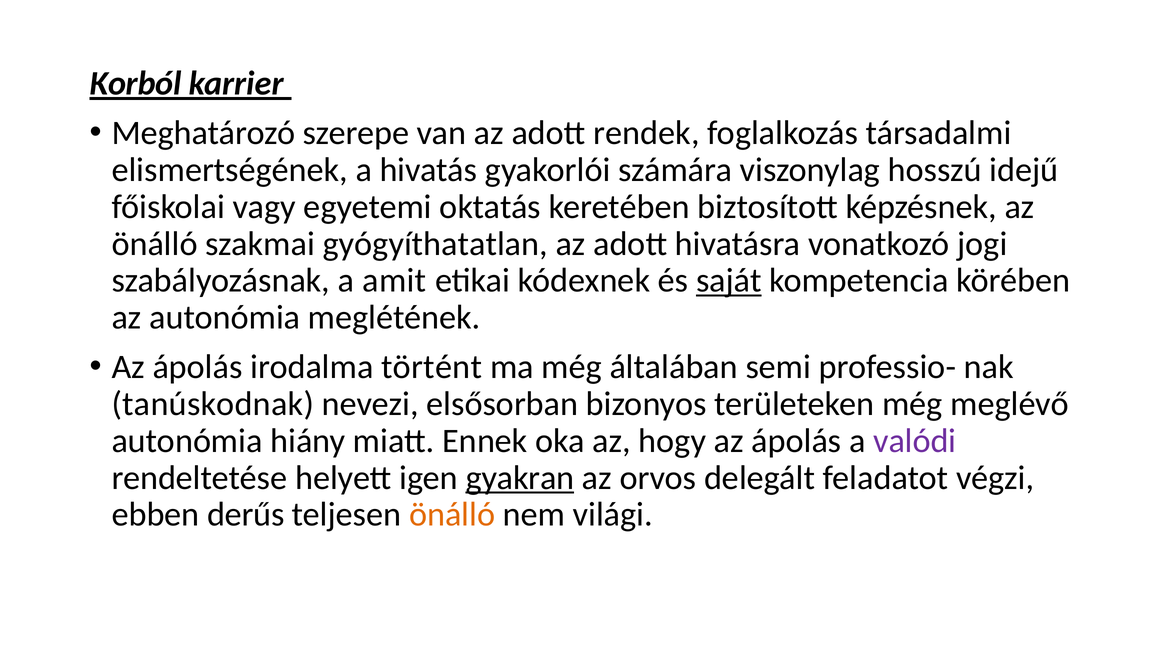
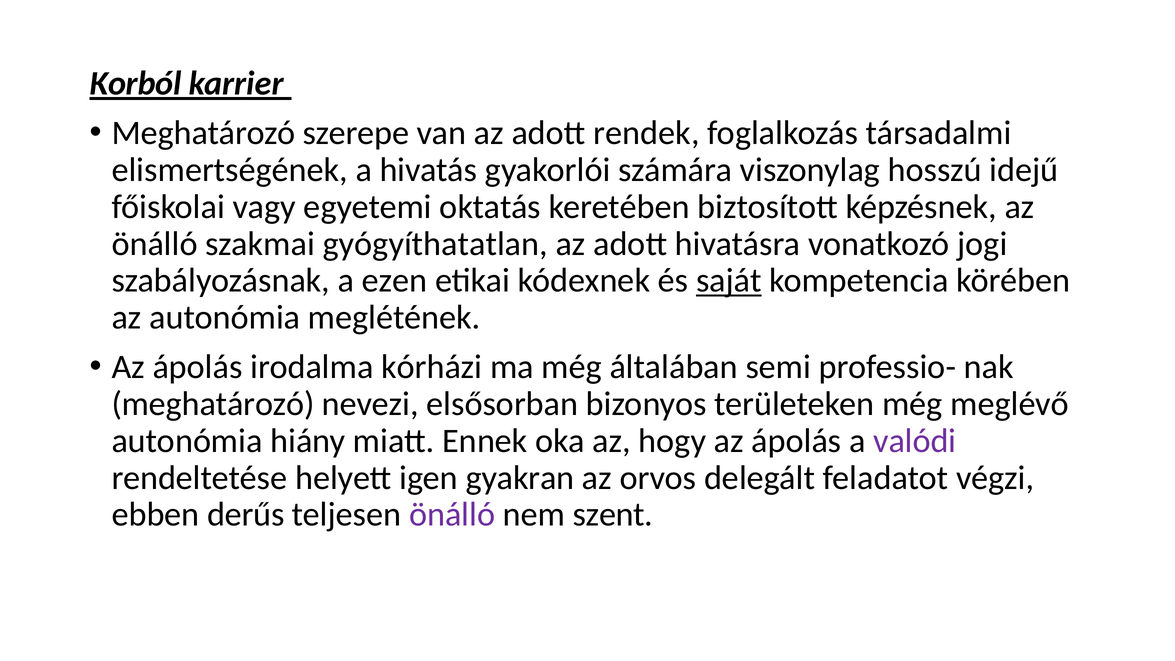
amit: amit -> ezen (395, 281)
történt: történt -> kórházi (432, 367)
tanúskodnak: tanúskodnak -> meghatározó (213, 404)
gyakran underline: present -> none (520, 478)
önálló colour: orange -> purple (452, 515)
világi: világi -> szent (613, 515)
